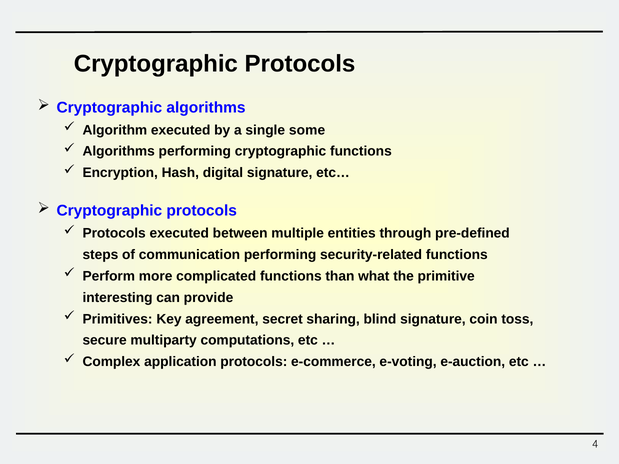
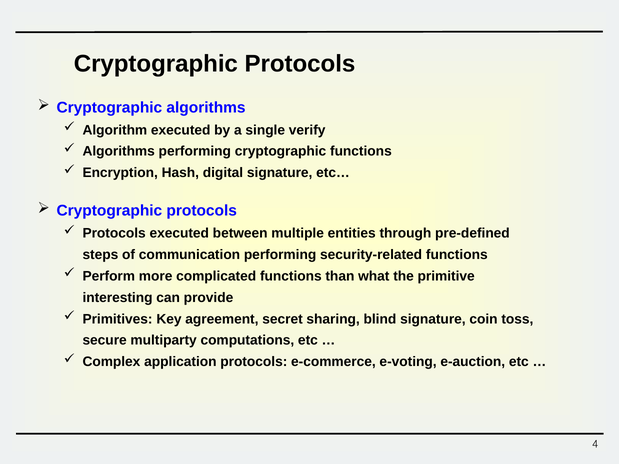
some: some -> verify (307, 130)
